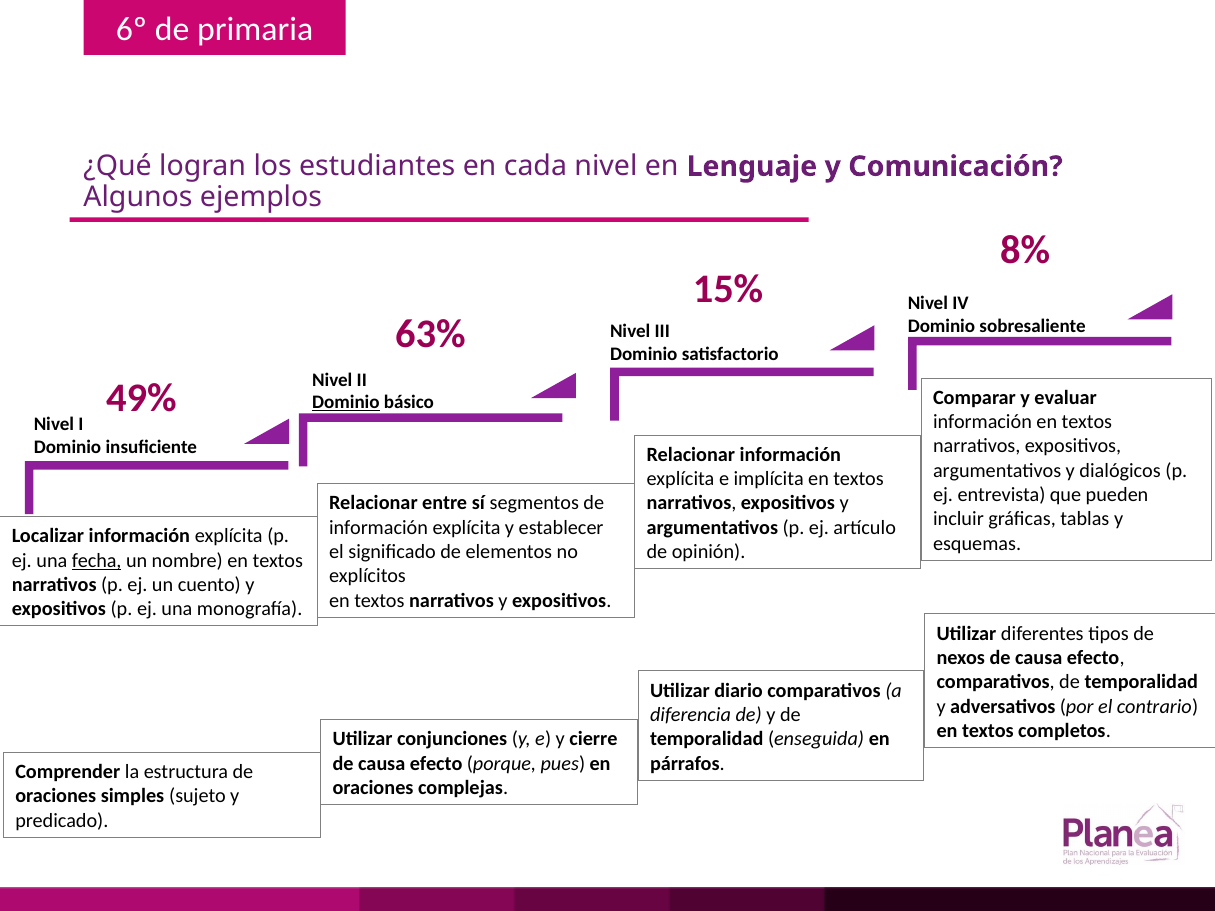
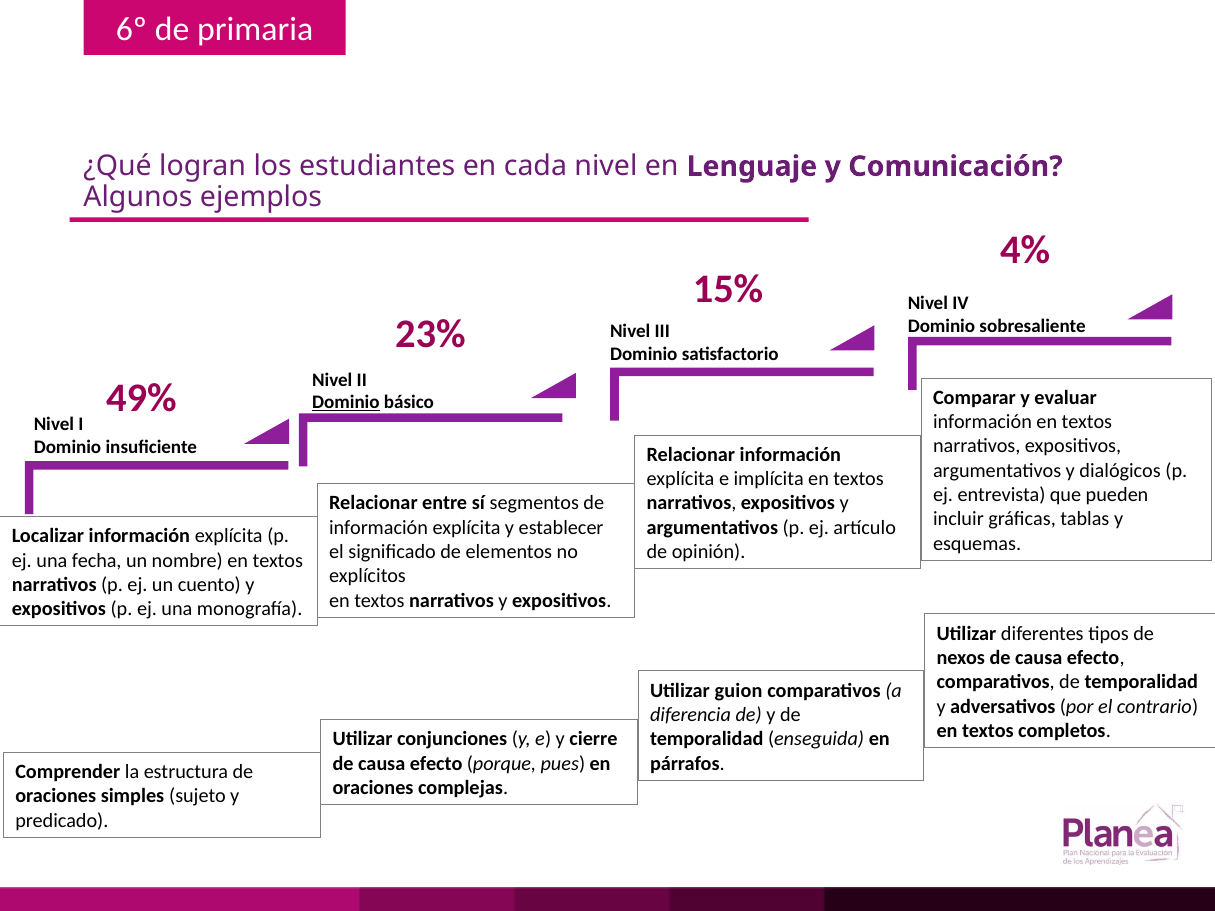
8%: 8% -> 4% (1025, 250)
63%: 63% -> 23% (430, 335)
fecha underline: present -> none (97, 561)
diario: diario -> guion (738, 691)
